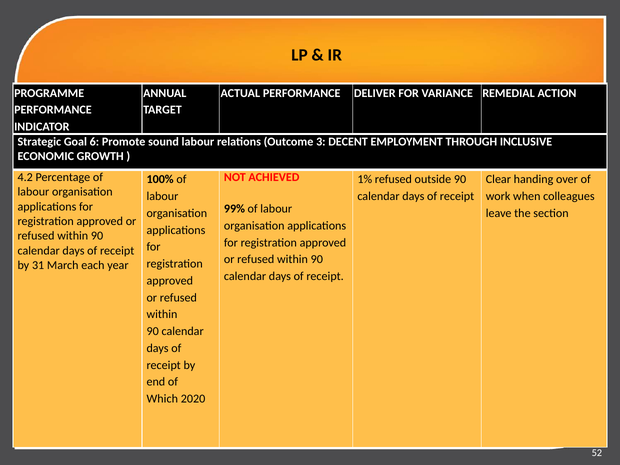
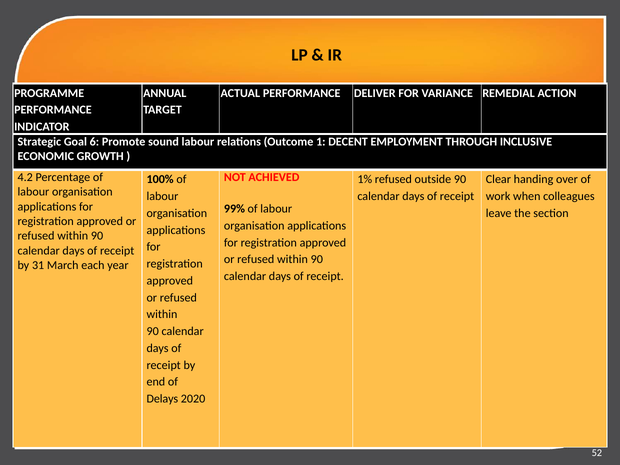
3: 3 -> 1 (321, 142)
Which: Which -> Delays (162, 399)
